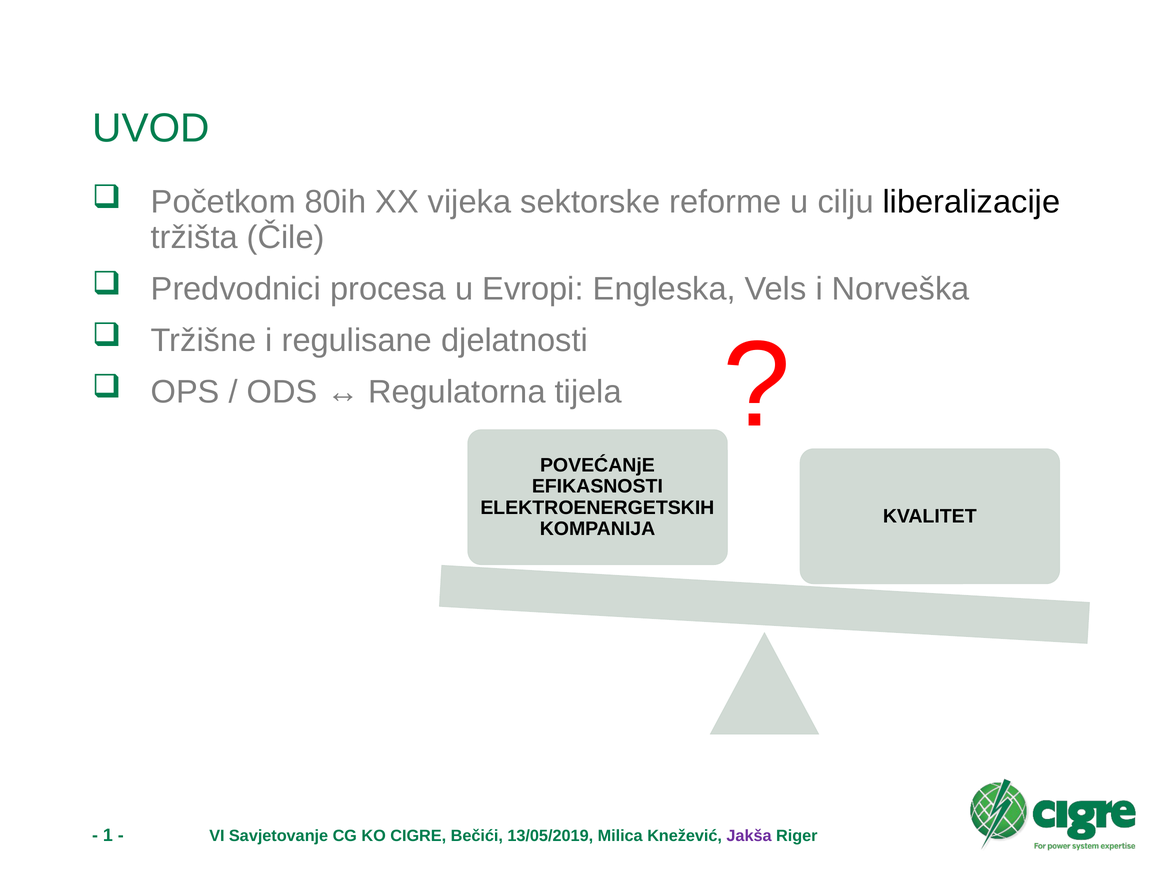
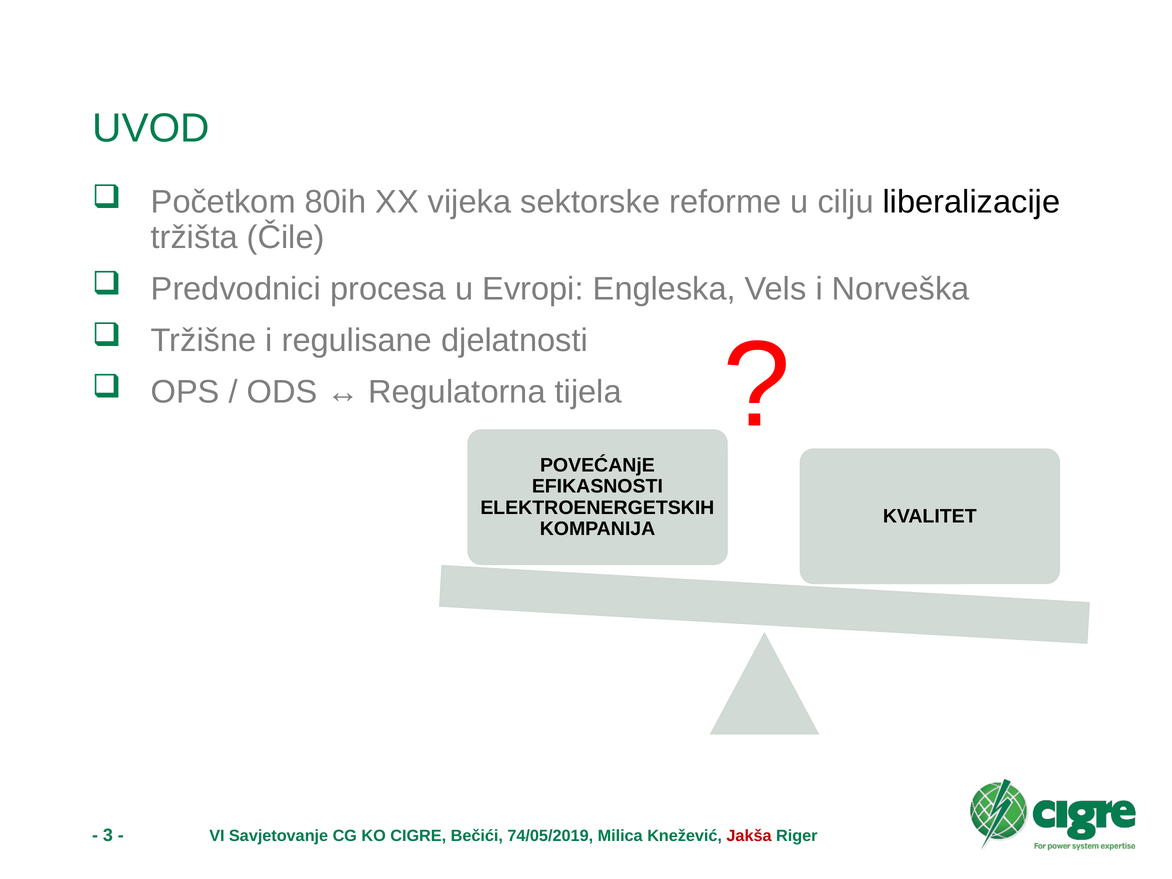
1: 1 -> 3 (108, 835)
13/05/2019: 13/05/2019 -> 74/05/2019 (550, 836)
Jakša colour: purple -> red (749, 836)
